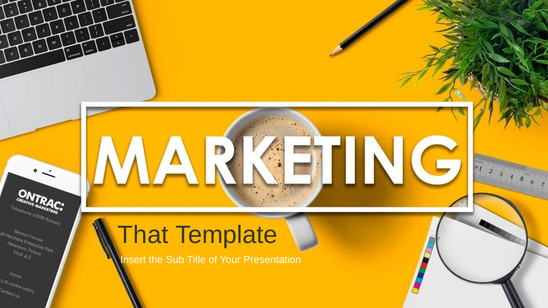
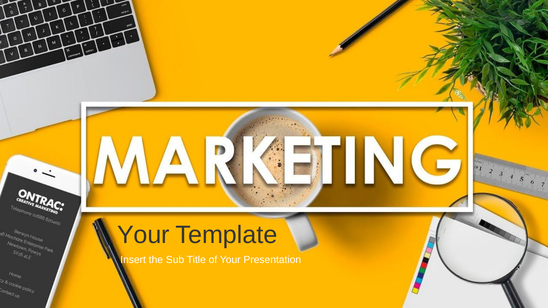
That: That -> Your (143, 235)
